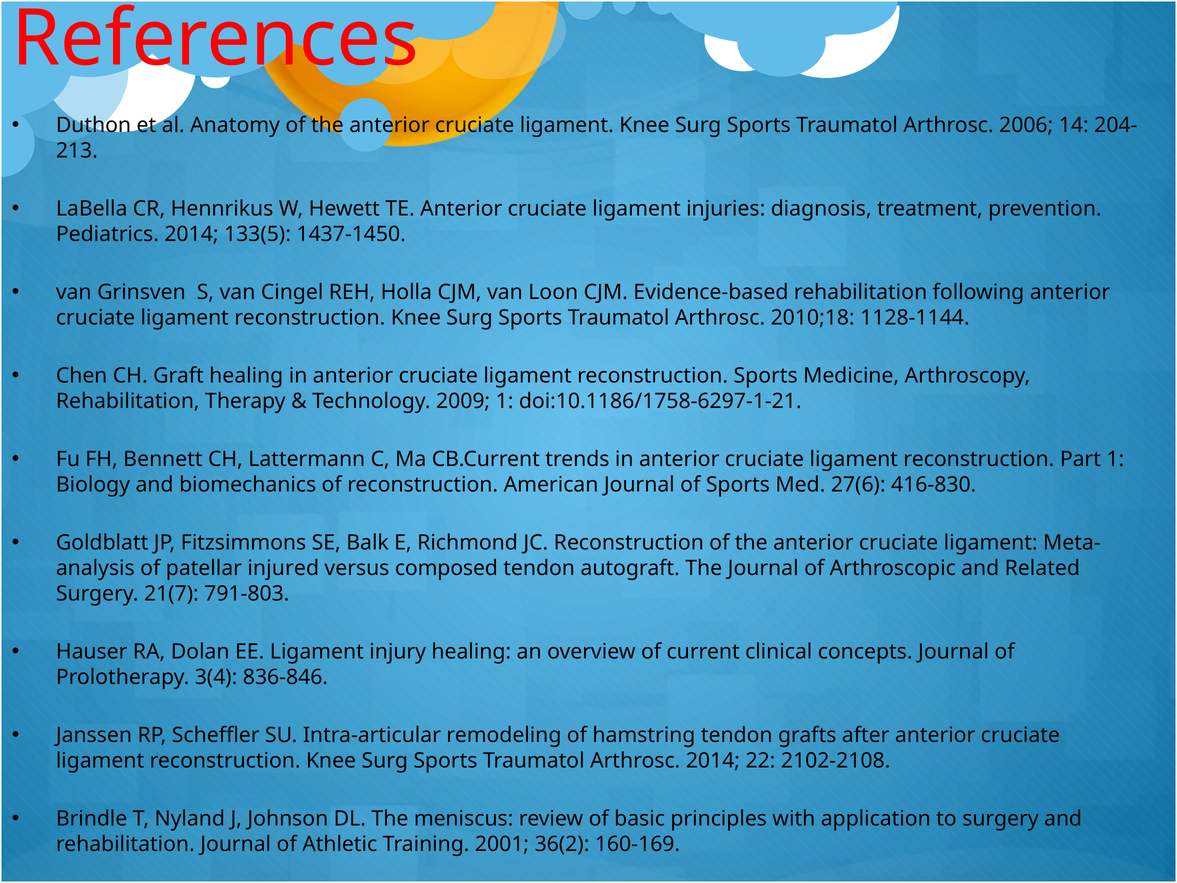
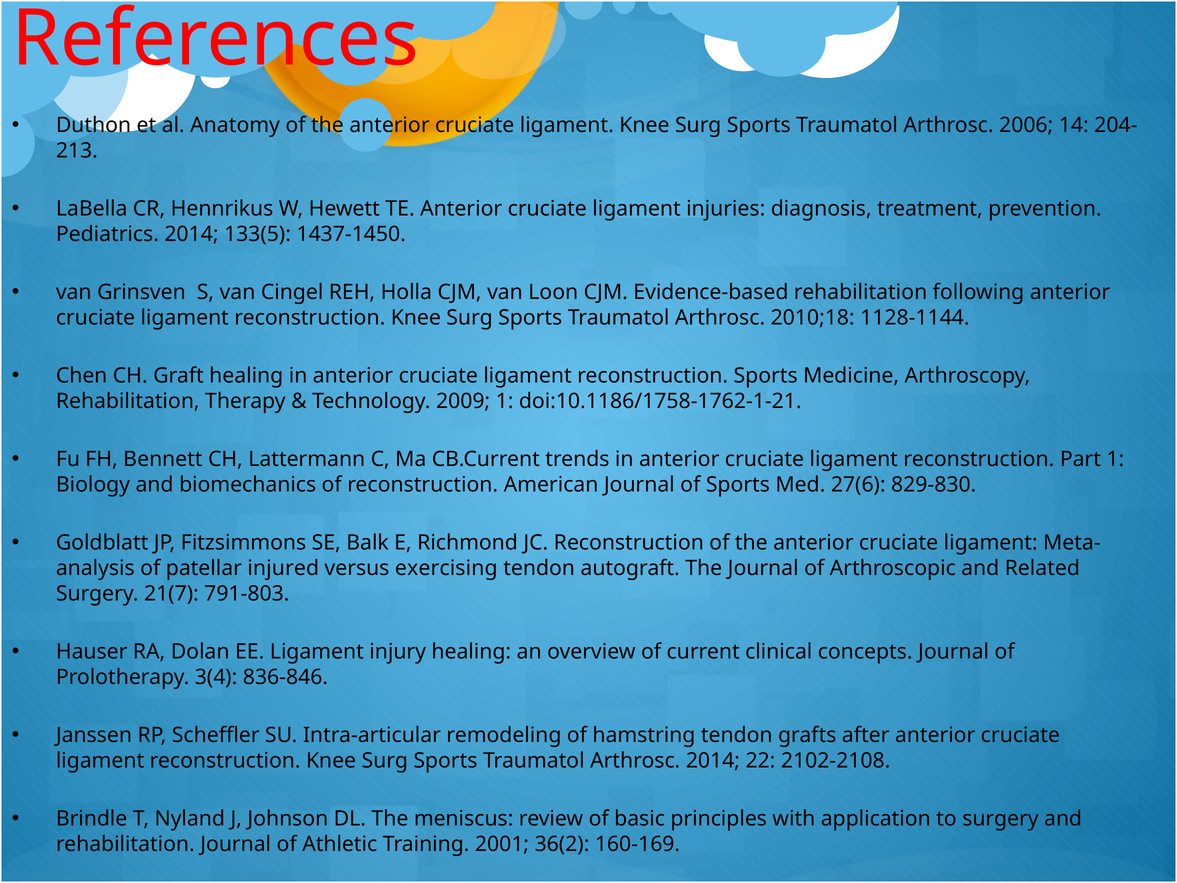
doi:10.1186/1758-6297-1-21: doi:10.1186/1758-6297-1-21 -> doi:10.1186/1758-1762-1-21 (660, 401)
416-830: 416-830 -> 829-830 (934, 485)
composed: composed -> exercising (446, 568)
